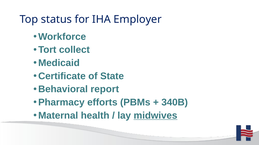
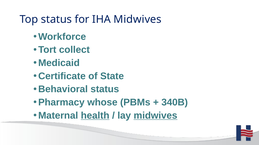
IHA Employer: Employer -> Midwives (138, 19)
Behavioral report: report -> status (105, 90)
efforts: efforts -> whose (102, 103)
health underline: none -> present (95, 116)
